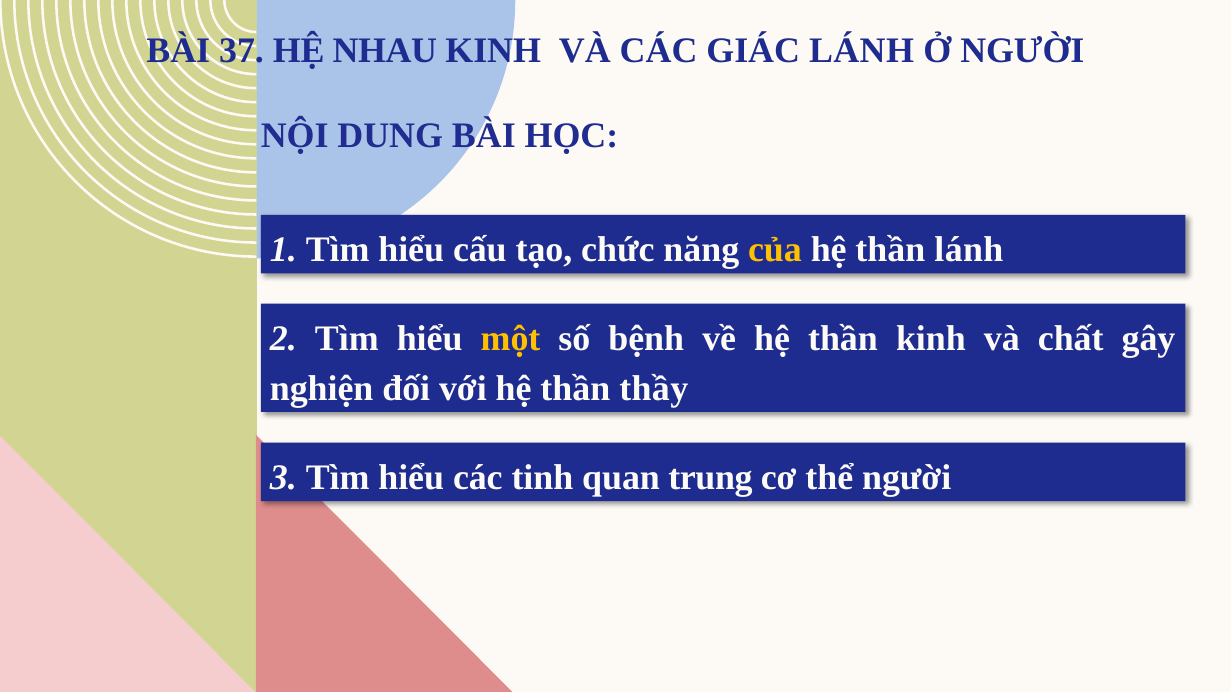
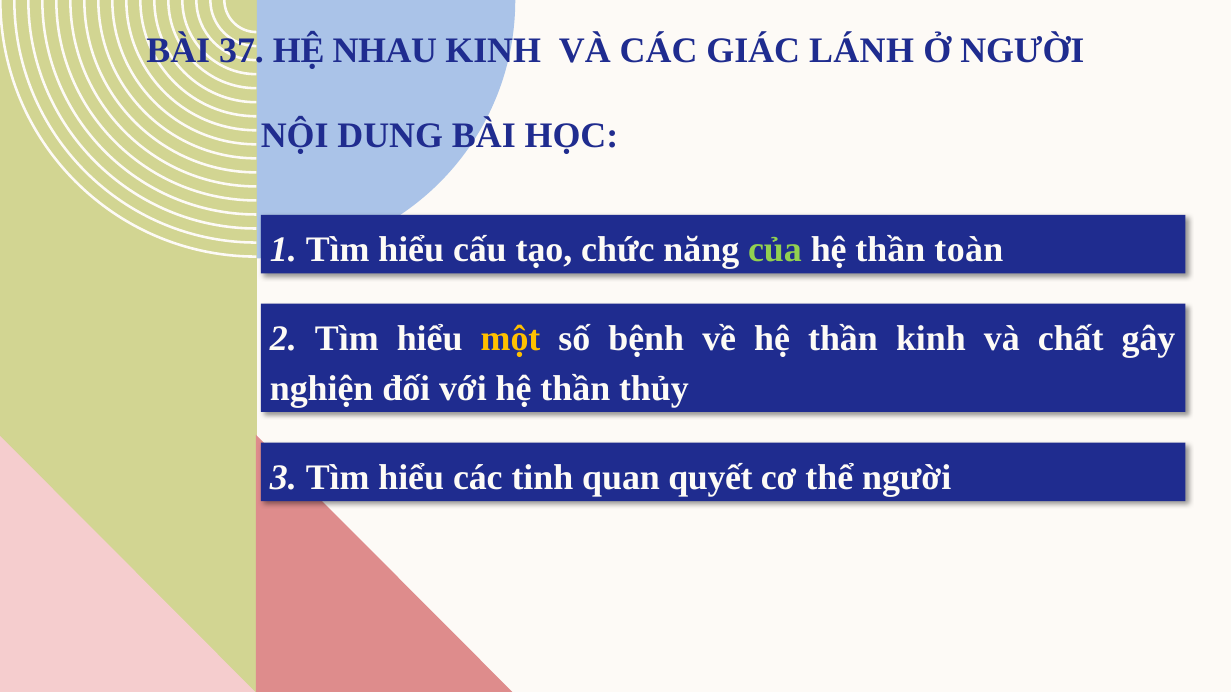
của colour: yellow -> light green (775, 250)
thần lánh: lánh -> toàn (969, 250)
thầy: thầy -> thủy (654, 388)
trung: trung -> quyết (711, 478)
